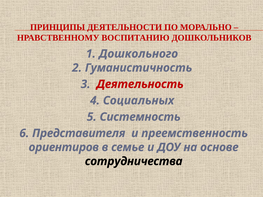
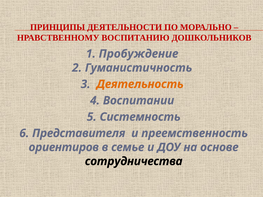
Дошкольного: Дошкольного -> Пробуждение (139, 54)
Деятельность colour: red -> orange (140, 84)
Социальных: Социальных -> Воспитании (139, 101)
